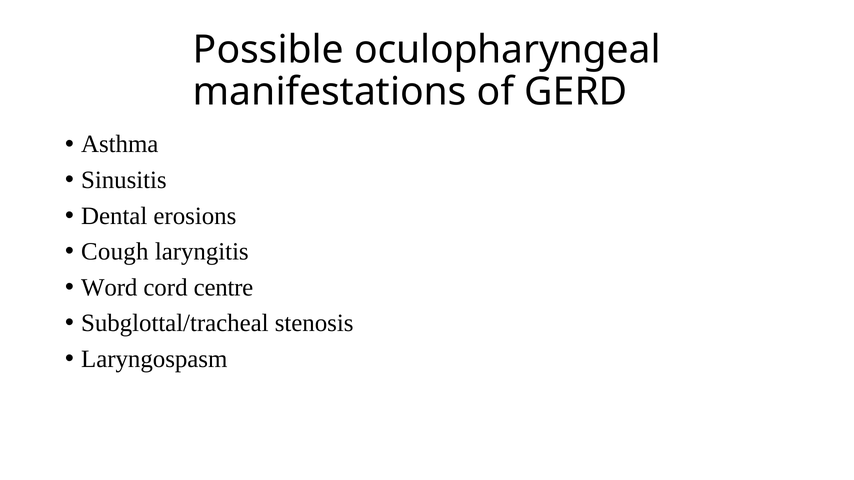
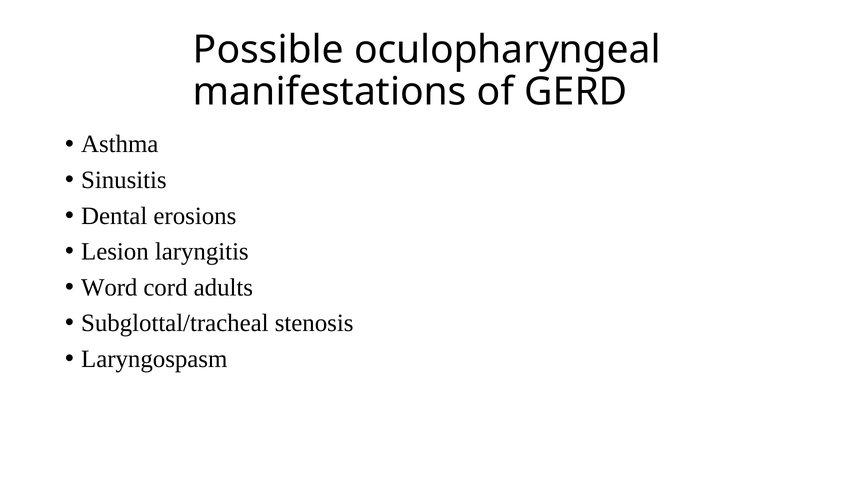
Cough: Cough -> Lesion (115, 252)
centre: centre -> adults (223, 288)
